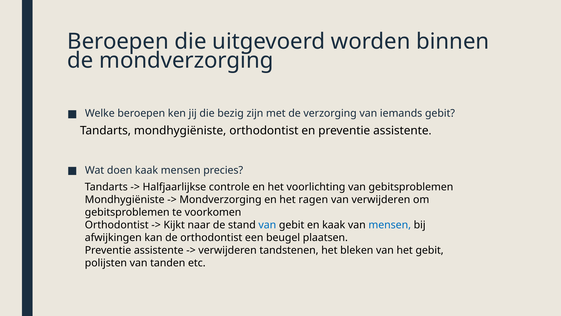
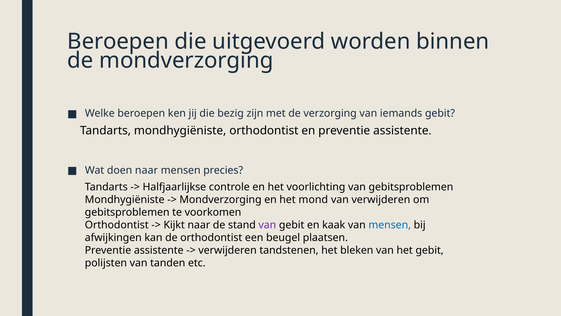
doen kaak: kaak -> naar (146, 170)
ragen: ragen -> mond (313, 200)
van colour: blue -> purple (267, 225)
